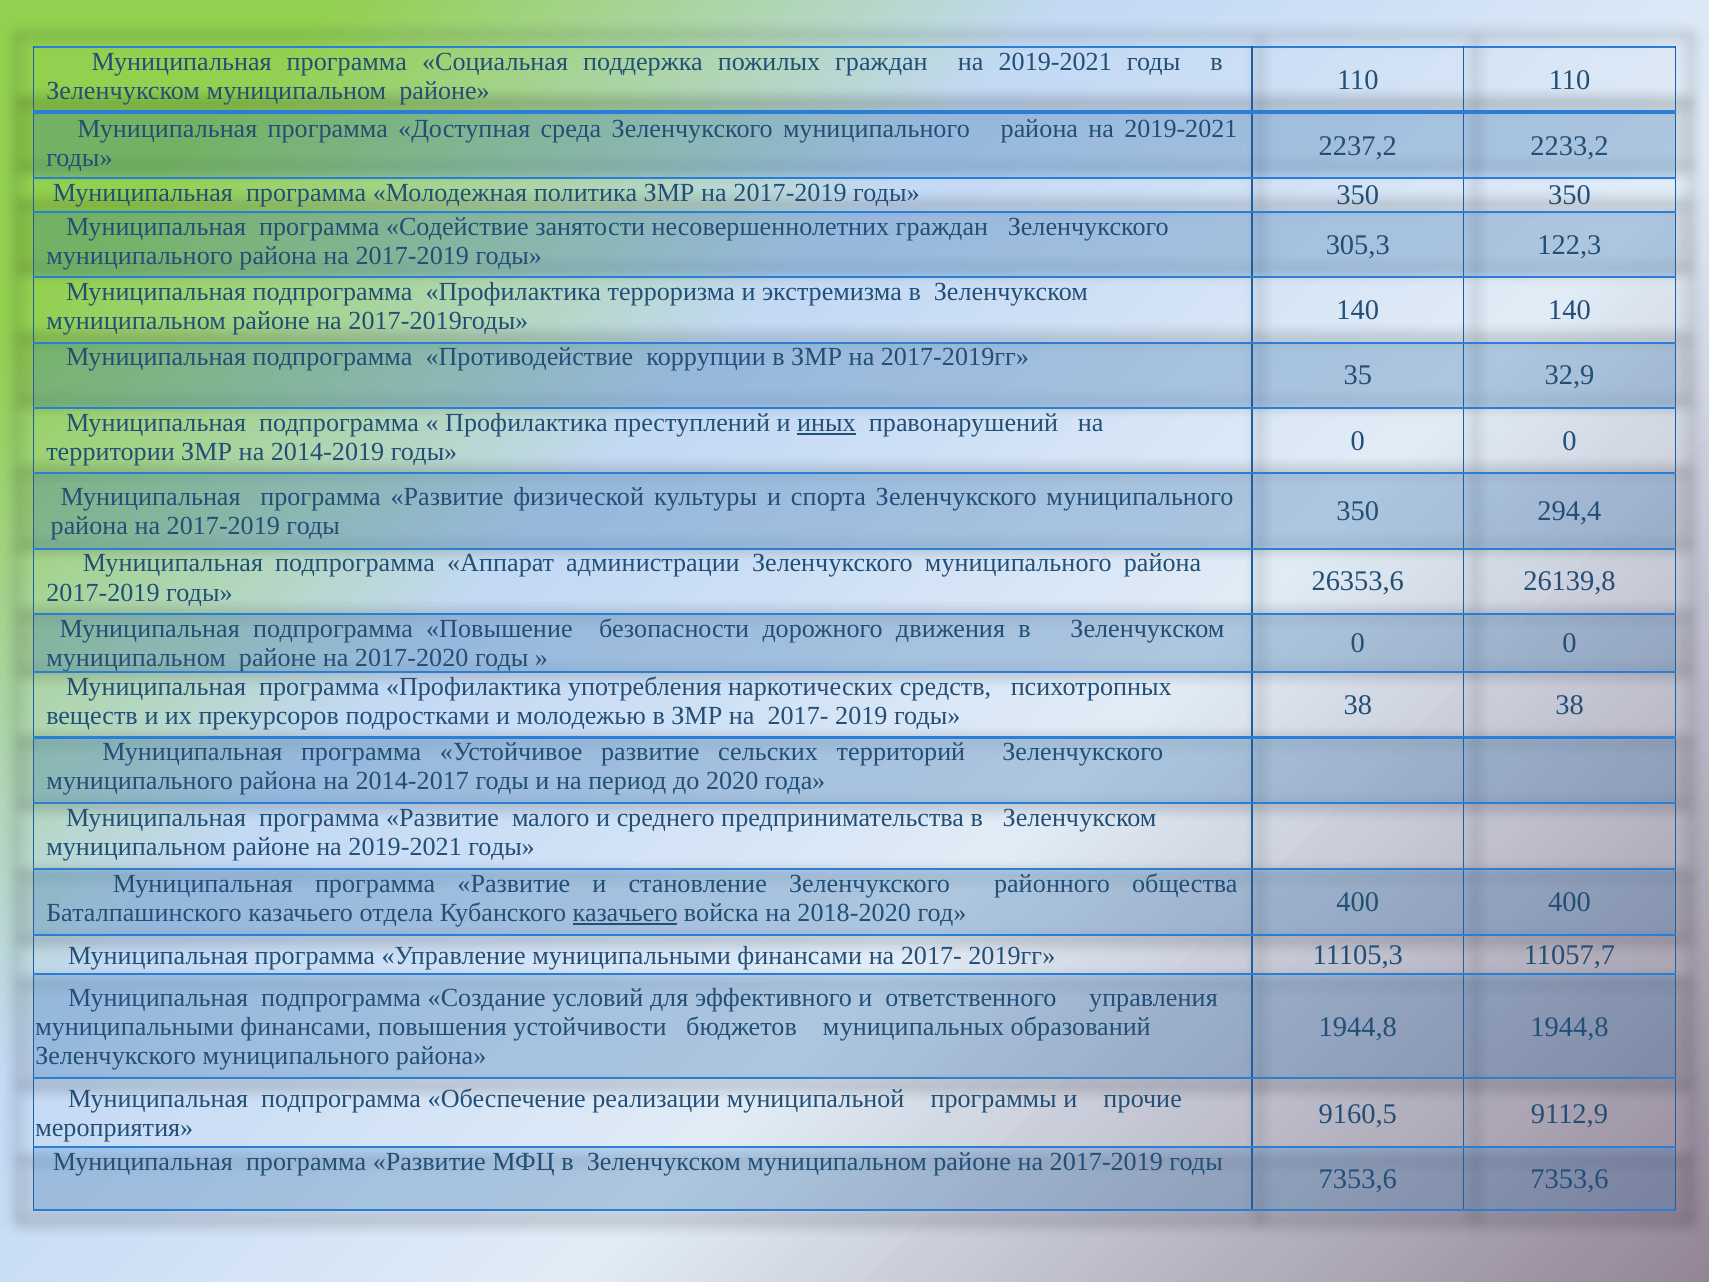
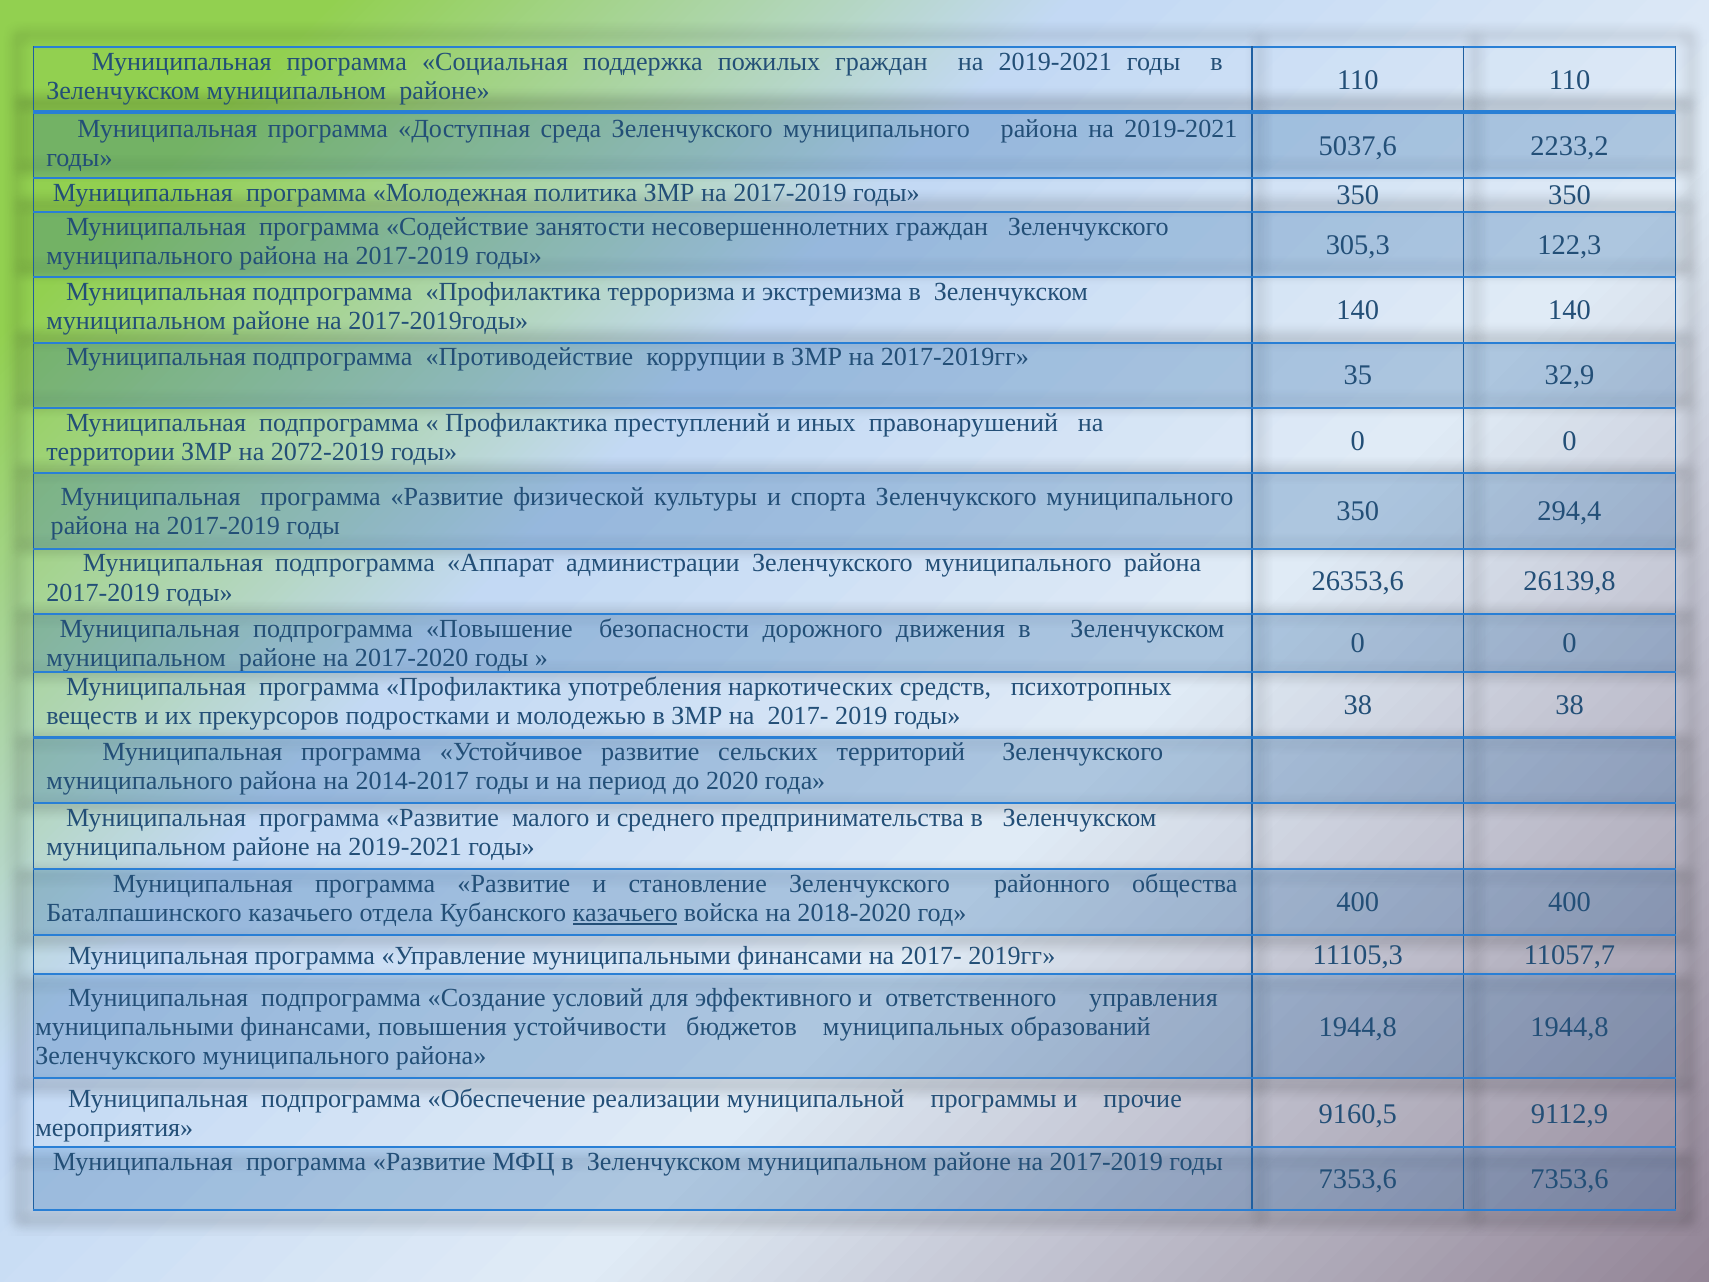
2237,2: 2237,2 -> 5037,6 (1358, 146)
иных underline: present -> none (826, 423)
2014-2019: 2014-2019 -> 2072-2019 (328, 452)
